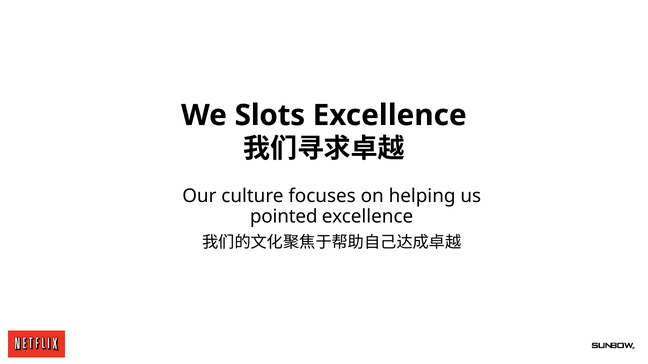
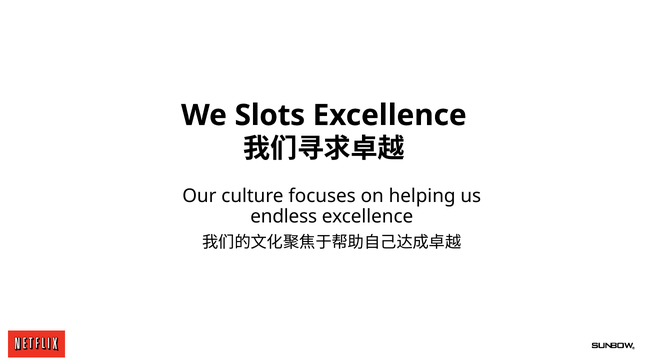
pointed: pointed -> endless (284, 217)
